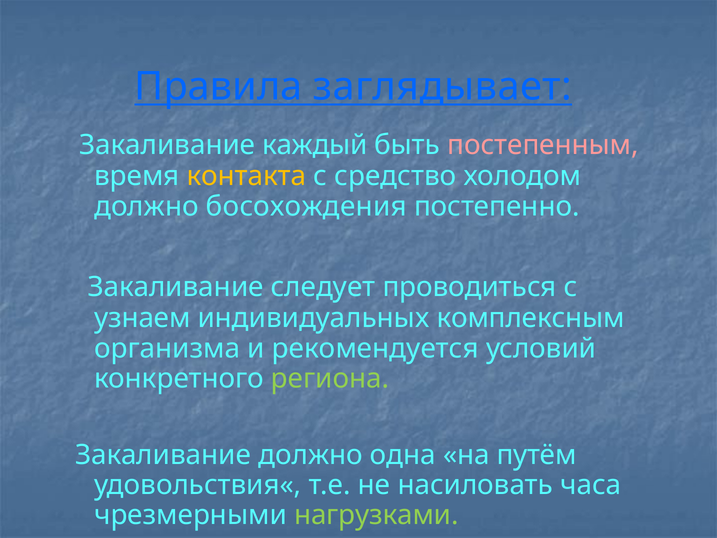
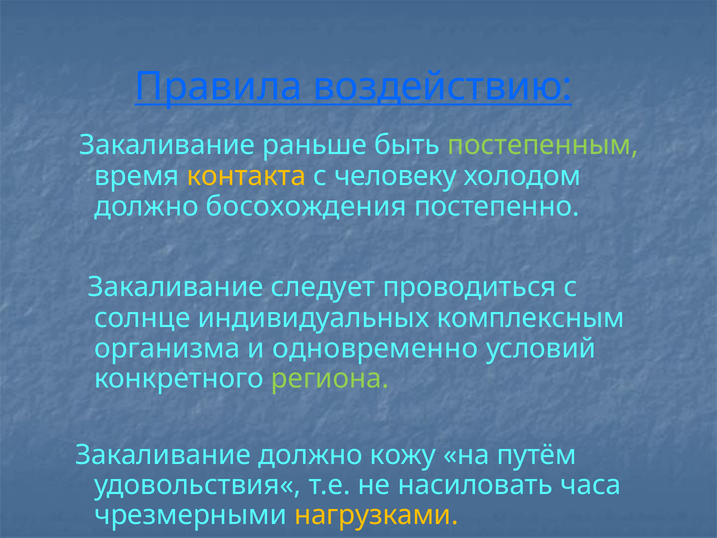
заглядывает: заглядывает -> воздействию (443, 86)
каждый: каждый -> раньше (315, 145)
постепенным colour: pink -> light green (543, 145)
средство: средство -> человеку (396, 176)
узнаем: узнаем -> солнце (142, 318)
рекомендуется: рекомендуется -> одновременно (375, 348)
одна: одна -> кожу (403, 455)
нагрузками colour: light green -> yellow (376, 515)
